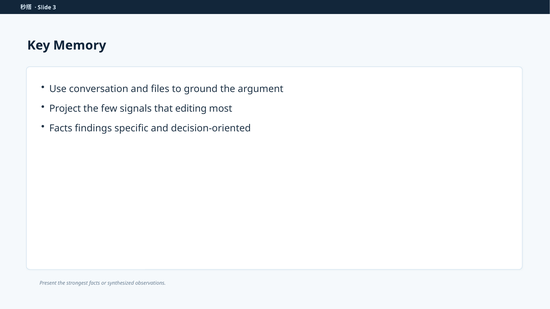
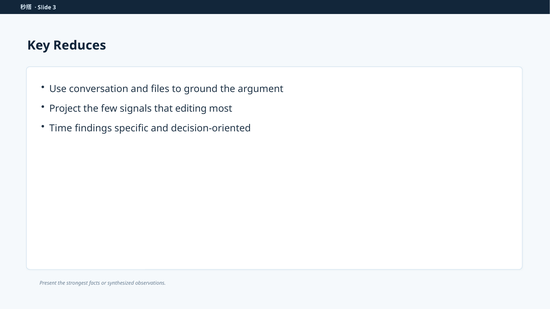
Memory: Memory -> Reduces (80, 45)
Facts: Facts -> Time (61, 128)
